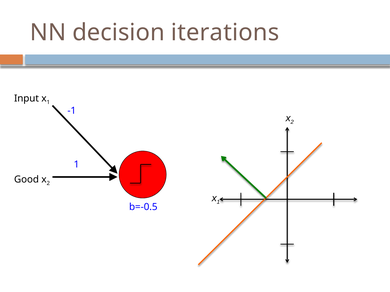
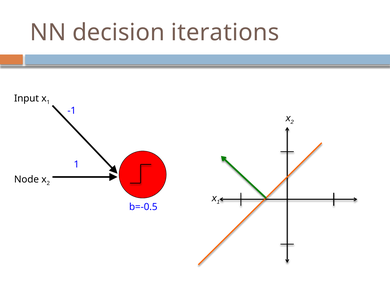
Good: Good -> Node (26, 180)
